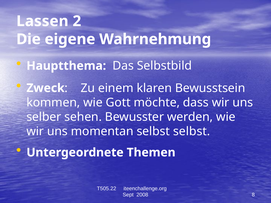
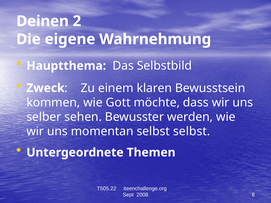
Lassen: Lassen -> Deinen (43, 21)
